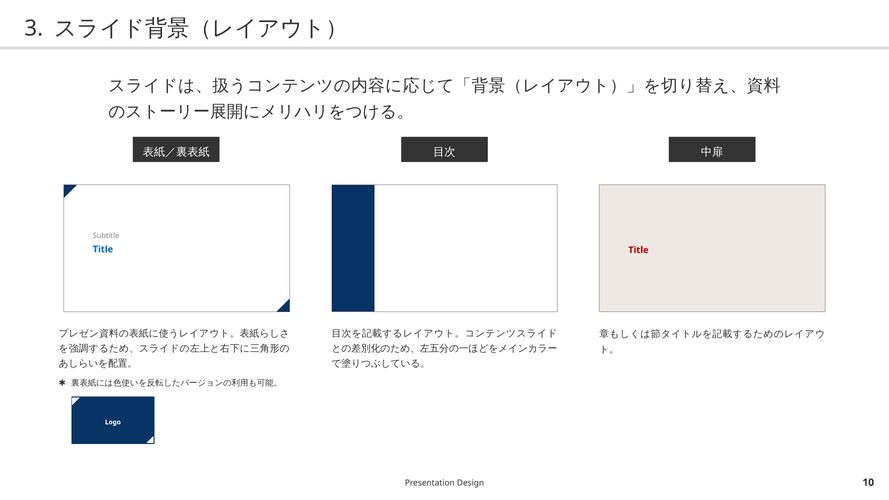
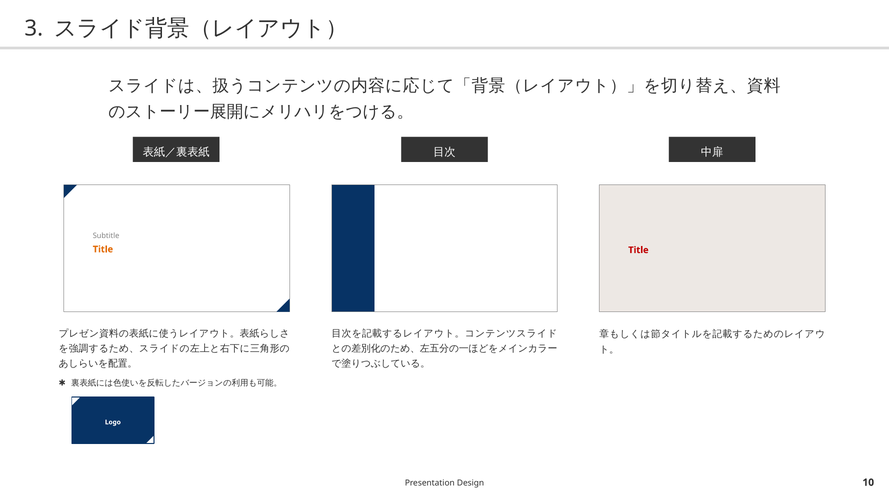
Title colour: blue -> orange (103, 249)
